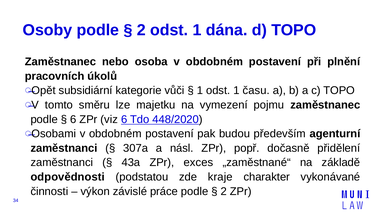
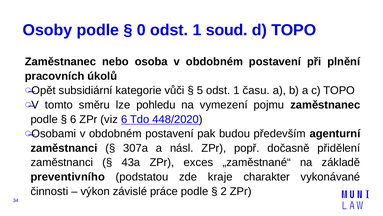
2: 2 -> 0 (141, 30)
dána: dána -> soud (227, 30)
1: 1 -> 5 (200, 90)
majetku: majetku -> pohledu (156, 105)
odpovědnosti: odpovědnosti -> preventivního (68, 176)
